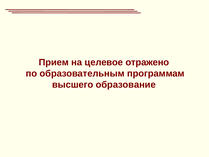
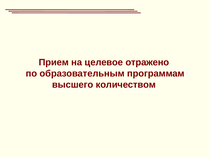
образование: образование -> количеством (126, 85)
